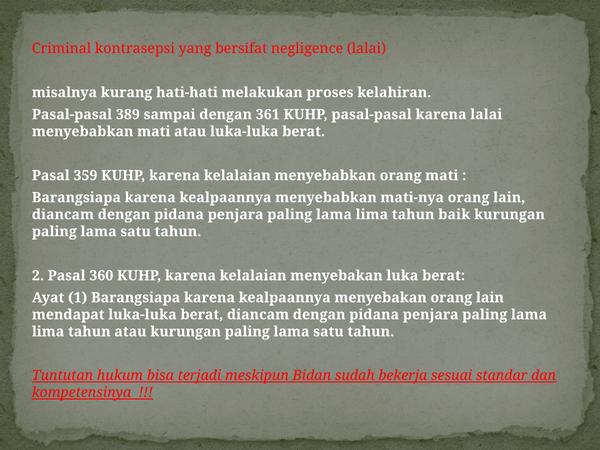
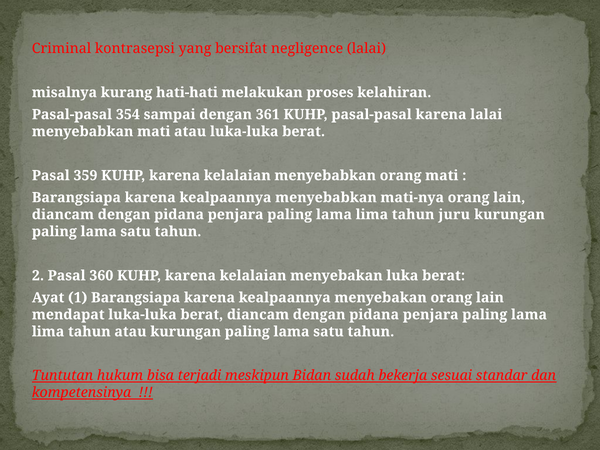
389: 389 -> 354 (128, 114)
baik: baik -> juru (454, 215)
